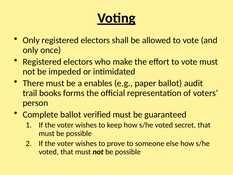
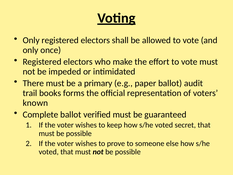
enables: enables -> primary (98, 83)
person: person -> known (35, 103)
